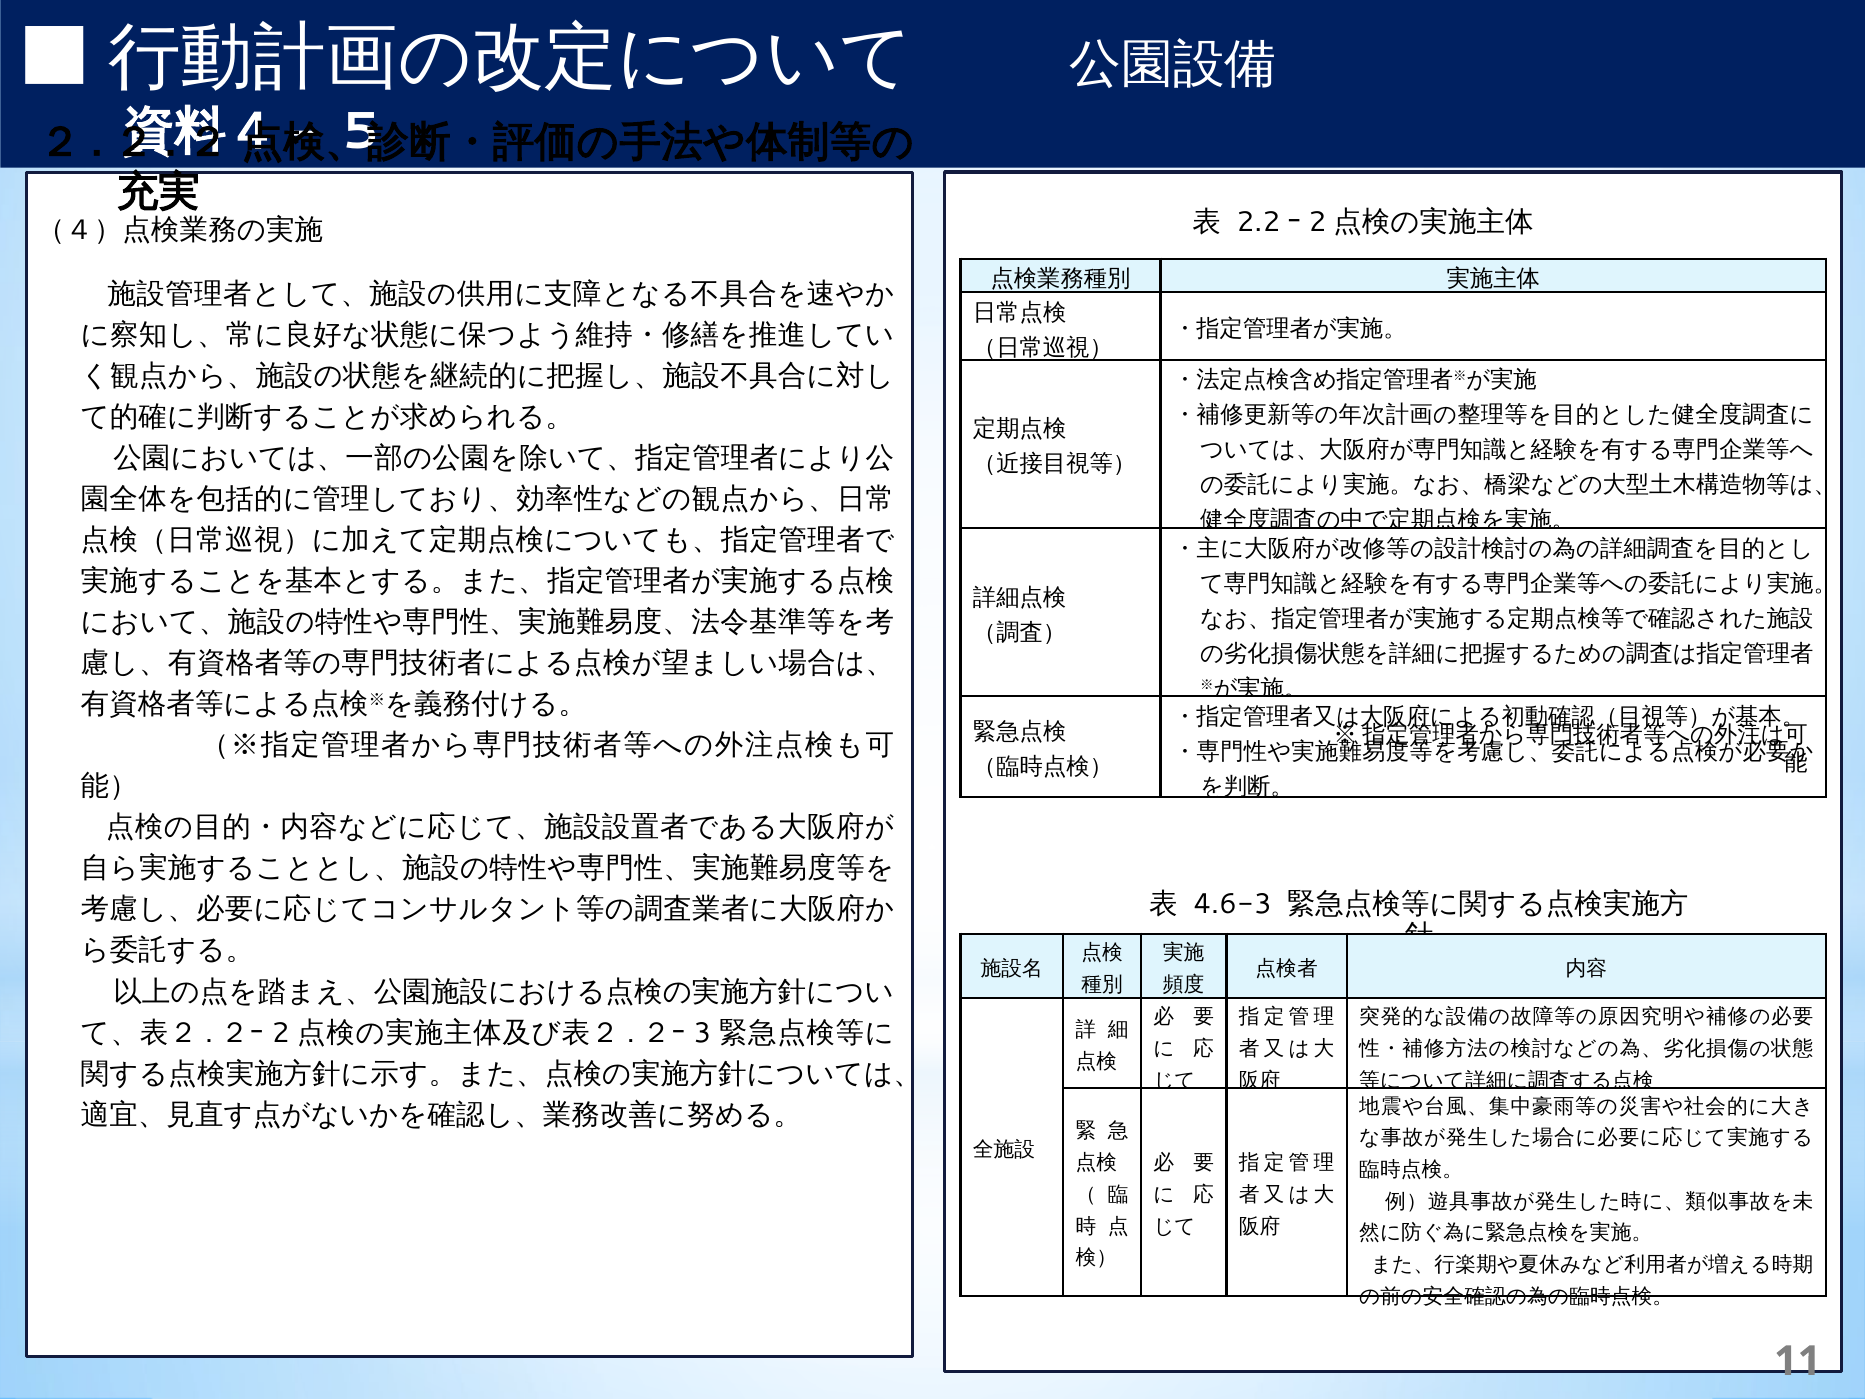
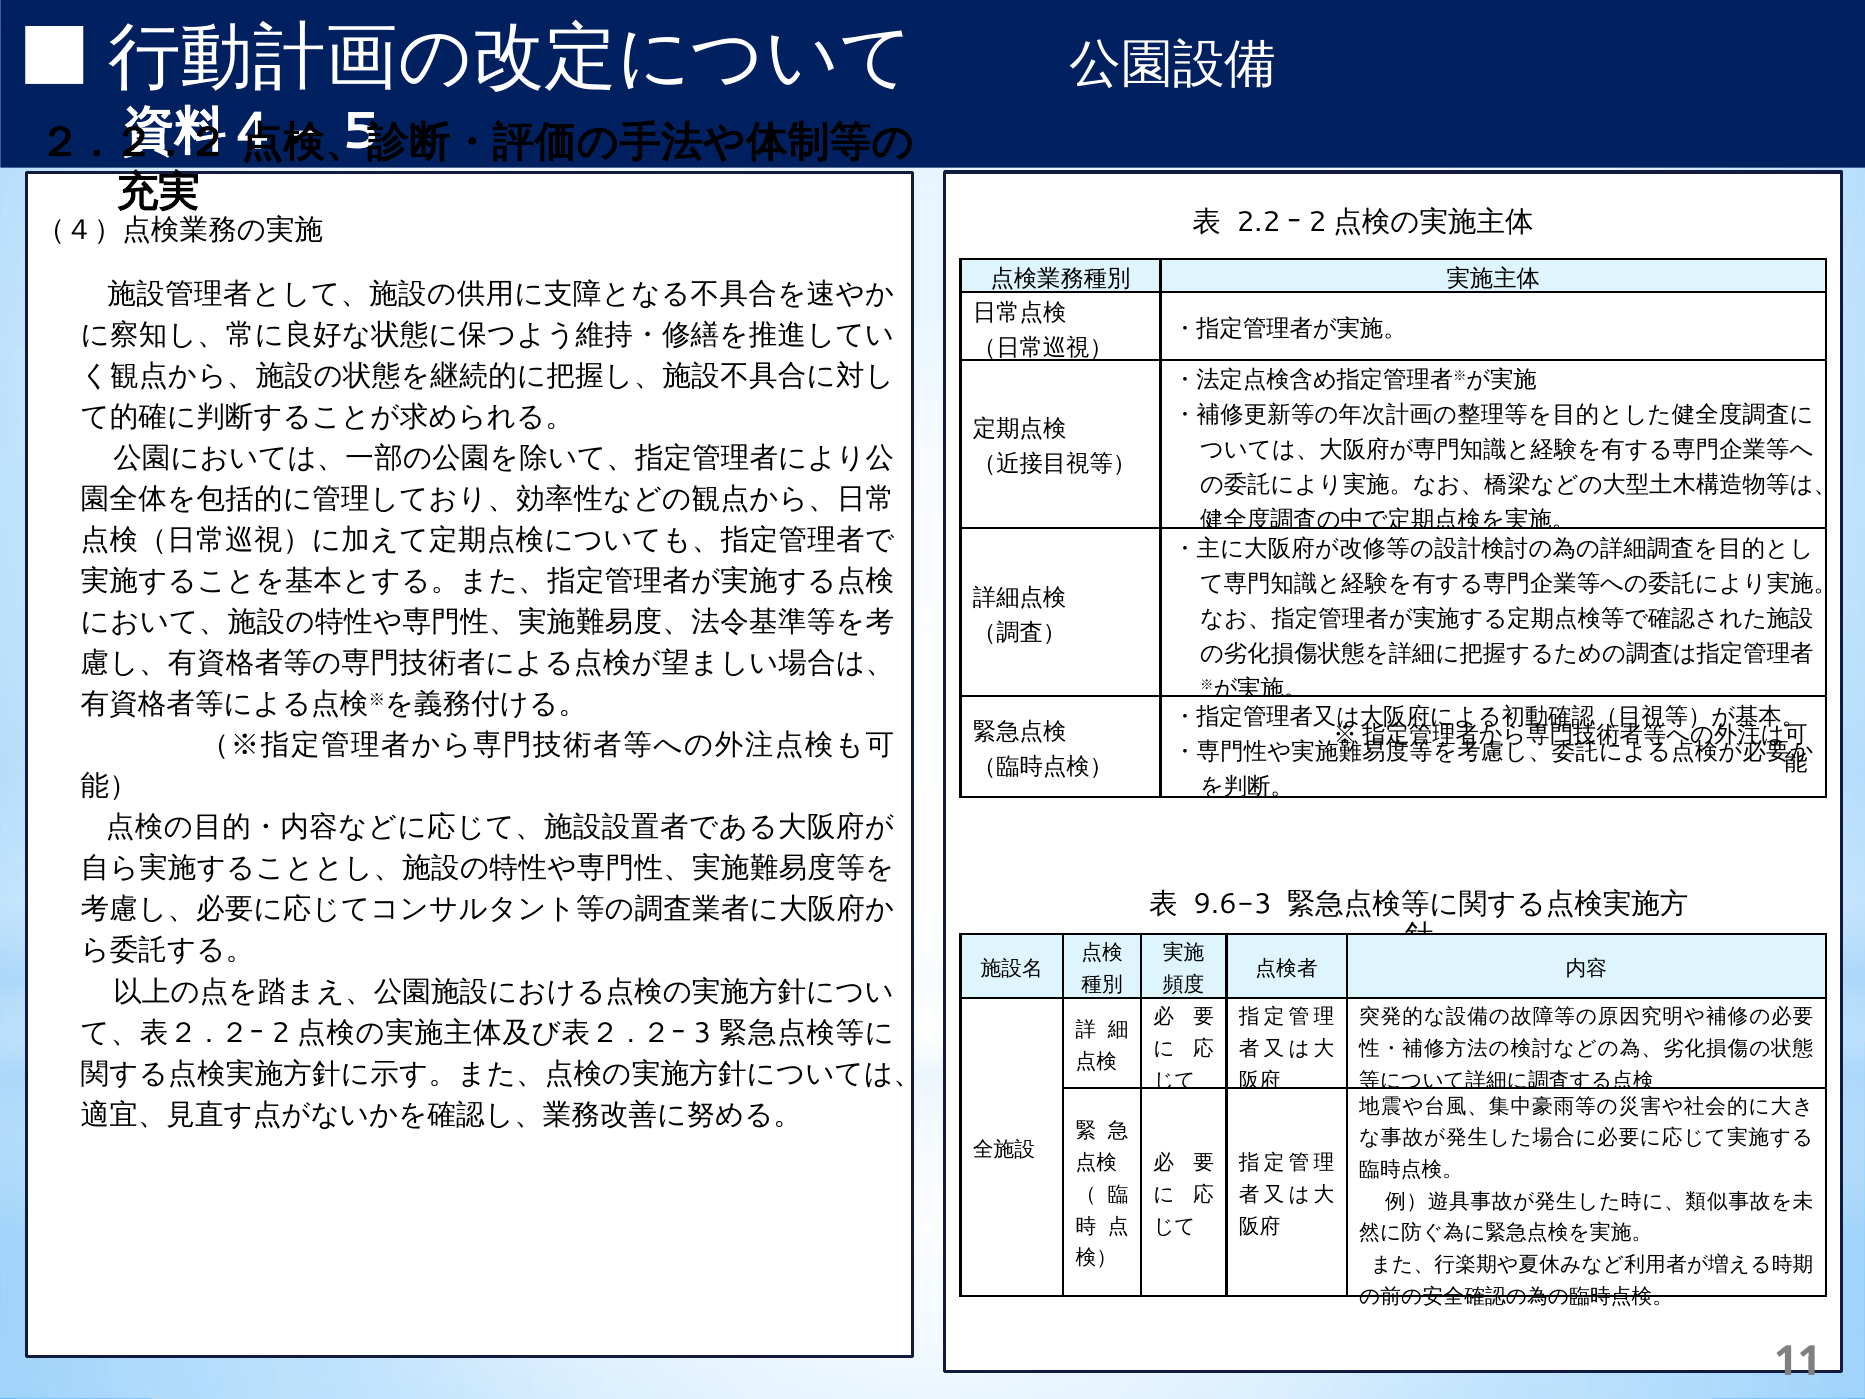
4.6-3: 4.6-3 -> 9.6-3 (1232, 904)
